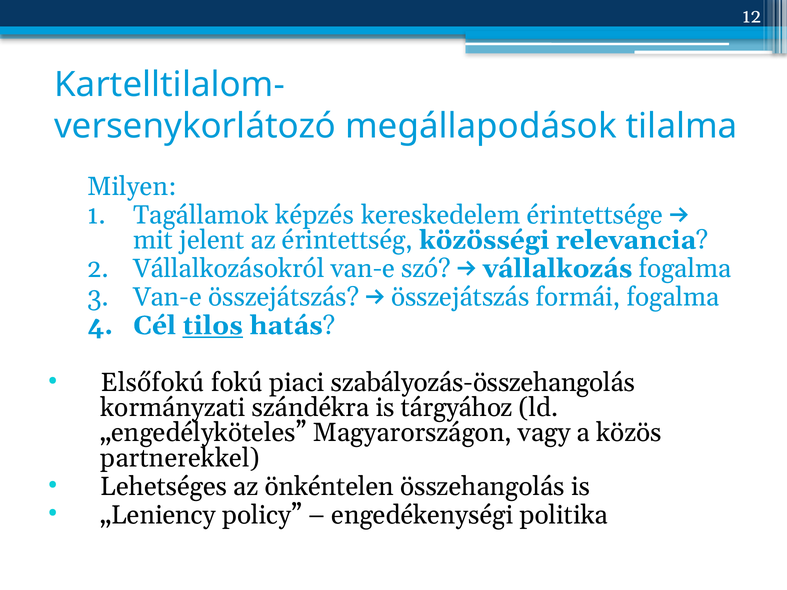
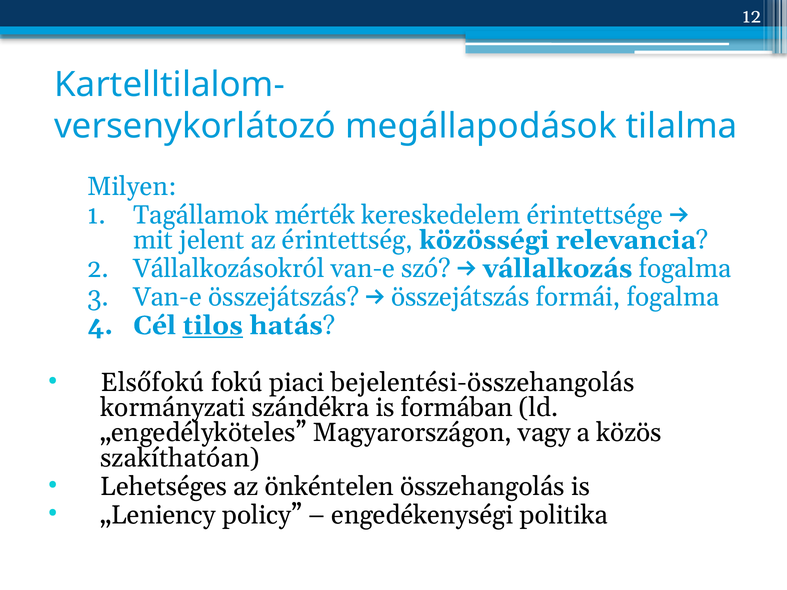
képzés: képzés -> mérték (315, 215)
szabályozás-összehangolás: szabályozás-összehangolás -> bejelentési-összehangolás (483, 383)
tárgyához: tárgyához -> formában (457, 408)
partnerekkel: partnerekkel -> szakíthatóan (180, 458)
